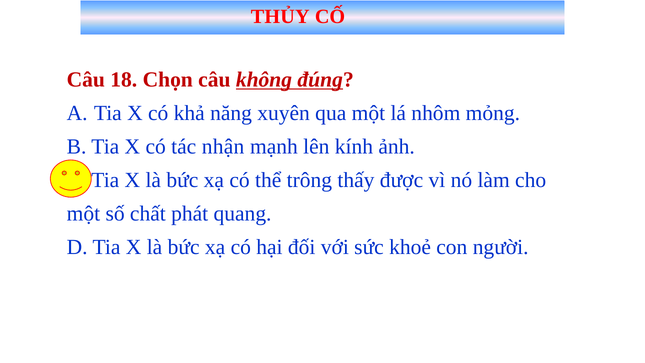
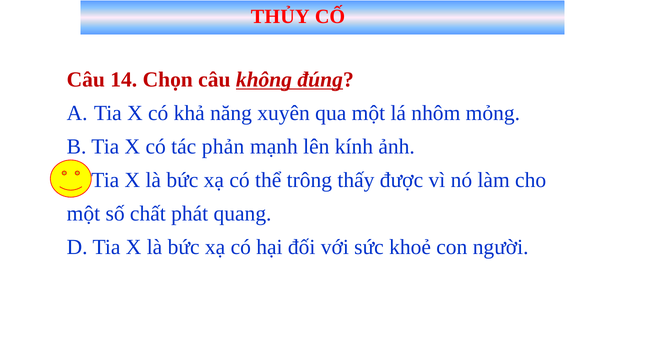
18: 18 -> 14 (124, 79)
nhận: nhận -> phản (223, 146)
